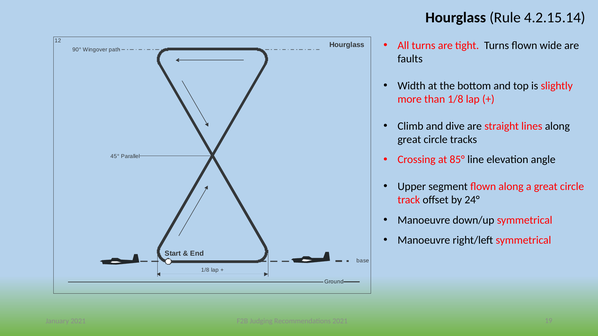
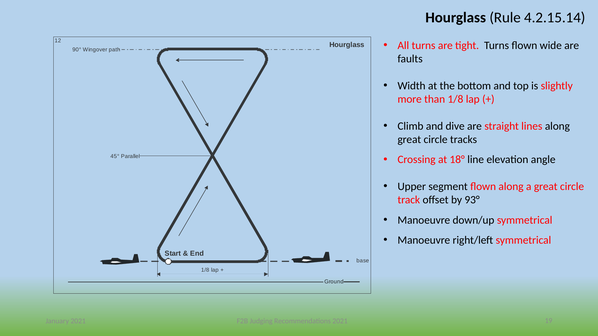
85°: 85° -> 18° (457, 160)
24°: 24° -> 93° (472, 200)
